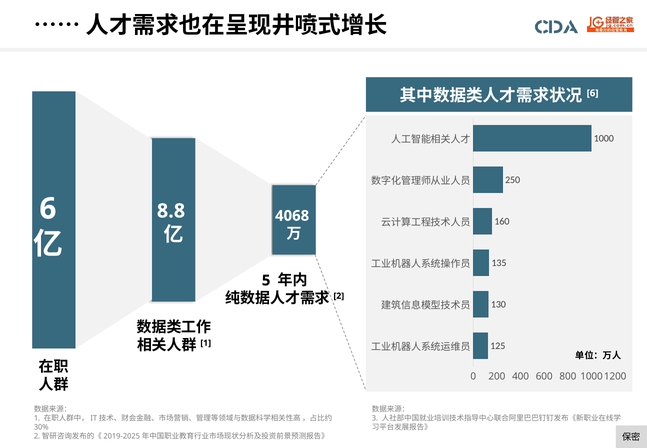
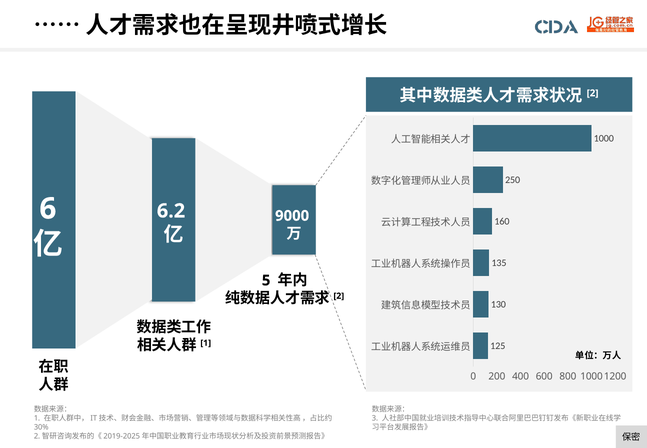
6: 6 -> 2 (593, 93)
8.8: 8.8 -> 6.2 (171, 211)
4068: 4068 -> 9000 (292, 216)
